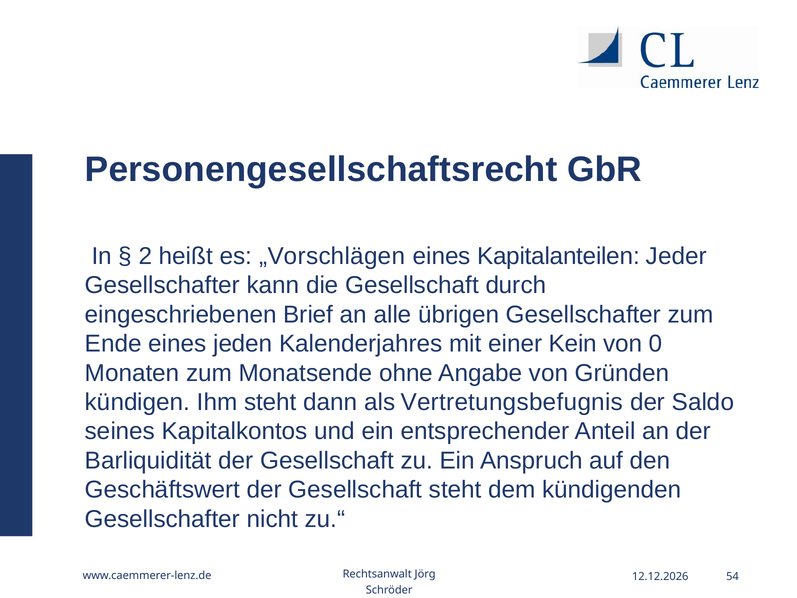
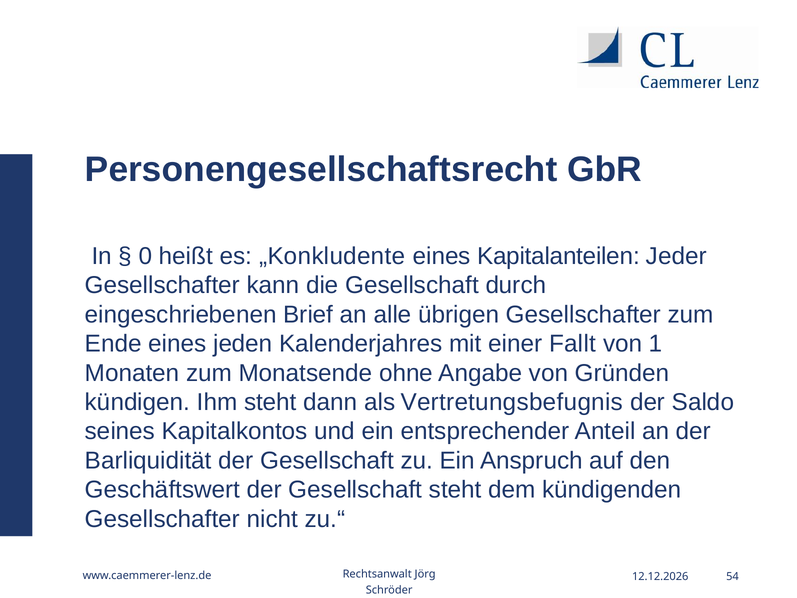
2: 2 -> 0 (146, 256)
„Vorschlägen: „Vorschlägen -> „Konkludente (332, 256)
Kein: Kein -> Fallt (573, 344)
0: 0 -> 1 (656, 344)
